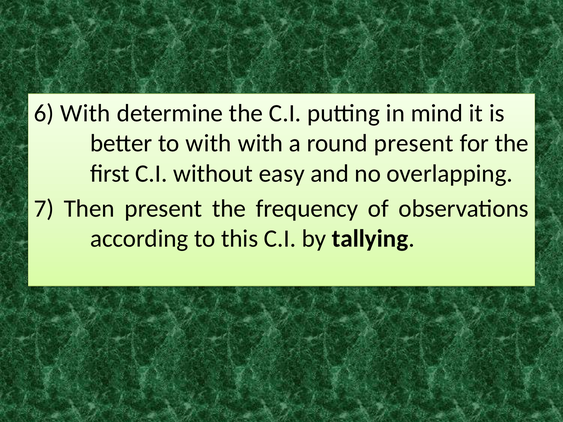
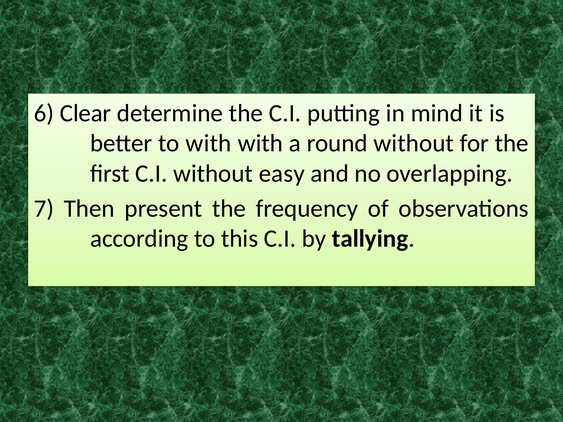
6 With: With -> Clear (86, 113)
round present: present -> without (414, 143)
